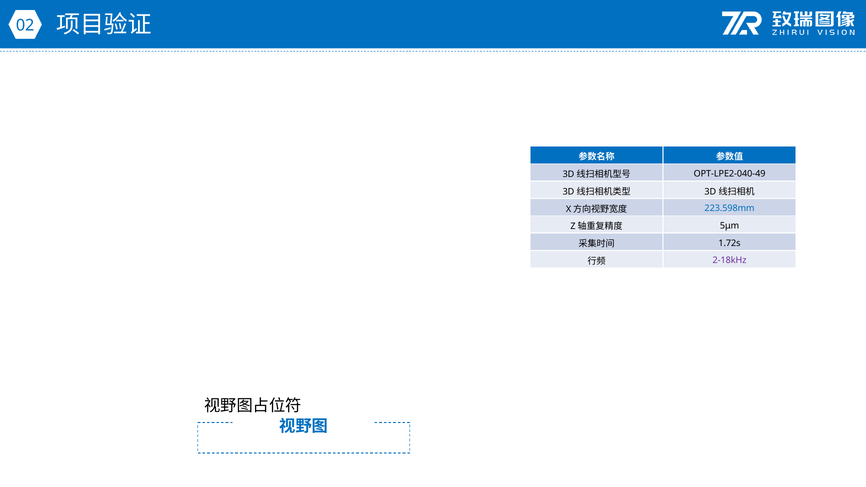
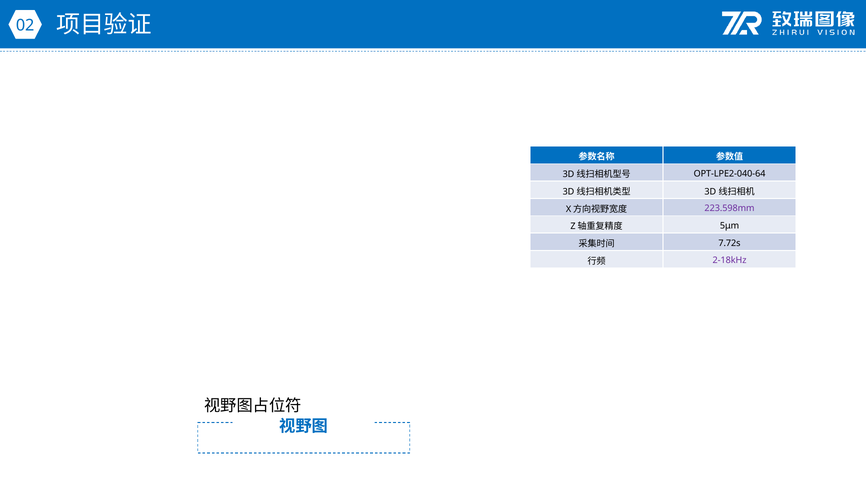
OPT-LPE2-040-49: OPT-LPE2-040-49 -> OPT-LPE2-040-64 (730, 174)
223.598mm colour: blue -> purple (730, 208)
1.72s: 1.72s -> 7.72s (730, 243)
